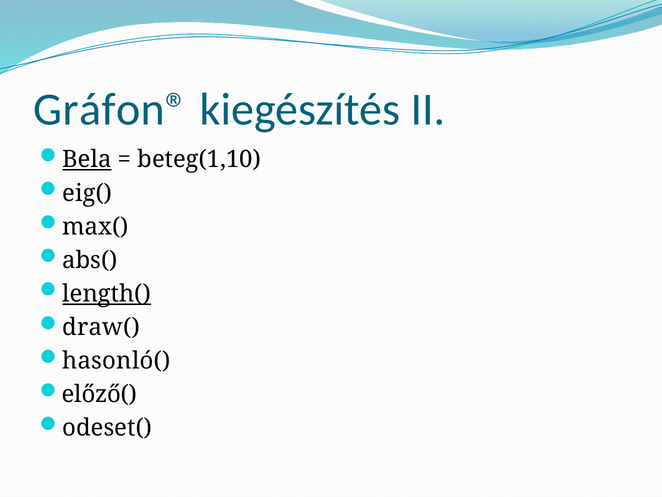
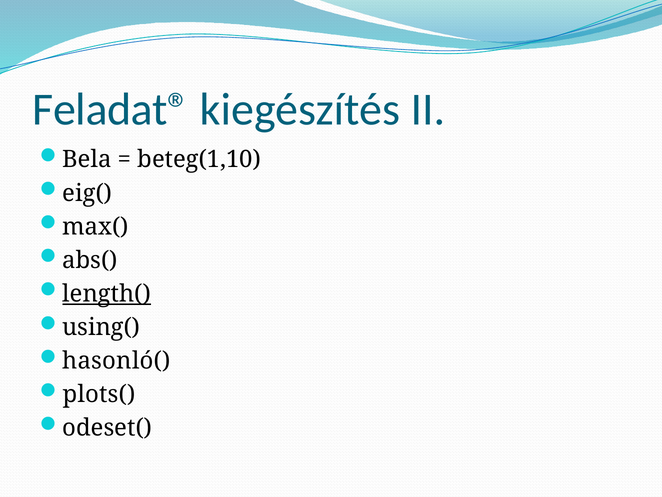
Gráfon®: Gráfon® -> Feladat® (111, 109)
Bela underline: present -> none (87, 159)
draw(: draw( -> using( (101, 327)
előző(: előző( -> plots( (99, 394)
